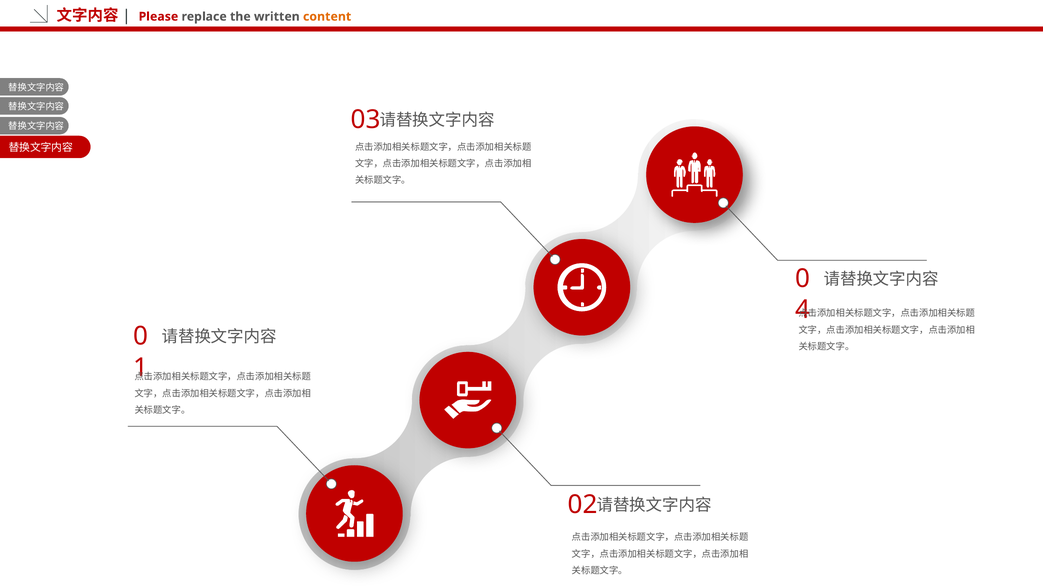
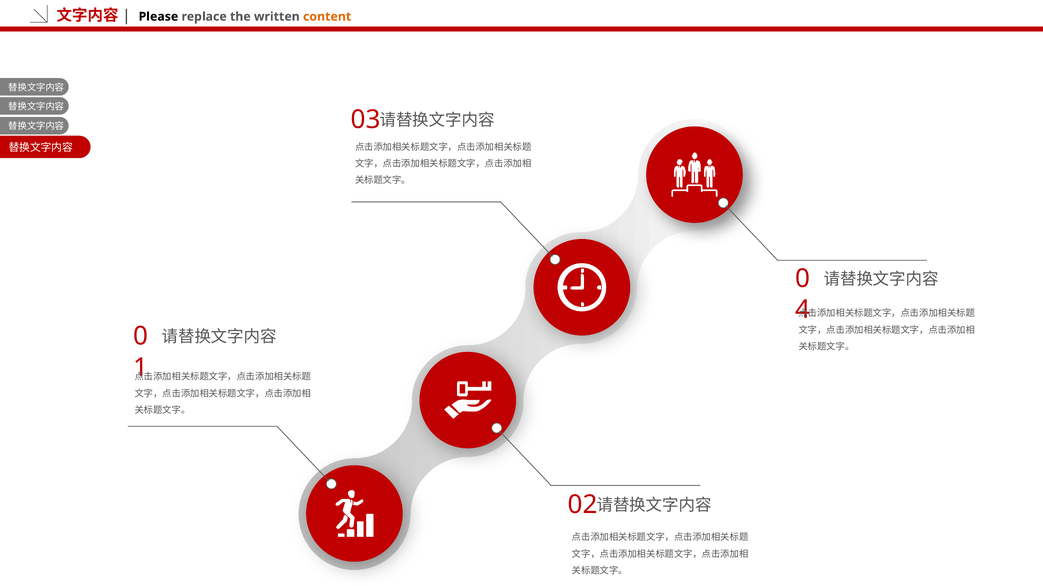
Please colour: red -> black (158, 17)
